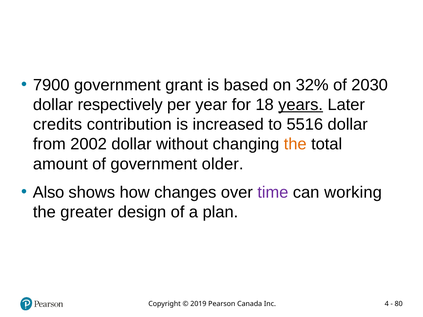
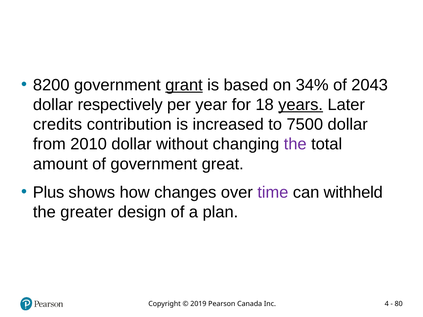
7900: 7900 -> 8200 (51, 85)
grant underline: none -> present (184, 85)
32%: 32% -> 34% (312, 85)
2030: 2030 -> 2043 (370, 85)
5516: 5516 -> 7500 (305, 125)
2002: 2002 -> 2010 (89, 144)
the colour: orange -> purple (295, 144)
older: older -> great (223, 164)
Also: Also -> Plus (49, 193)
working: working -> withheld (353, 193)
